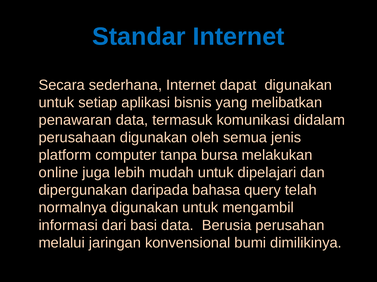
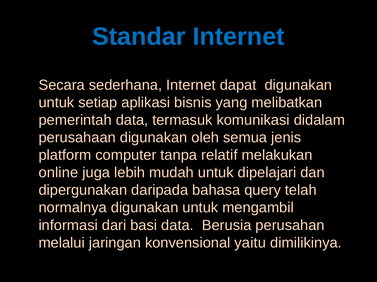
penawaran: penawaran -> pemerintah (75, 120)
bursa: bursa -> relatif (219, 156)
bumi: bumi -> yaitu (250, 243)
